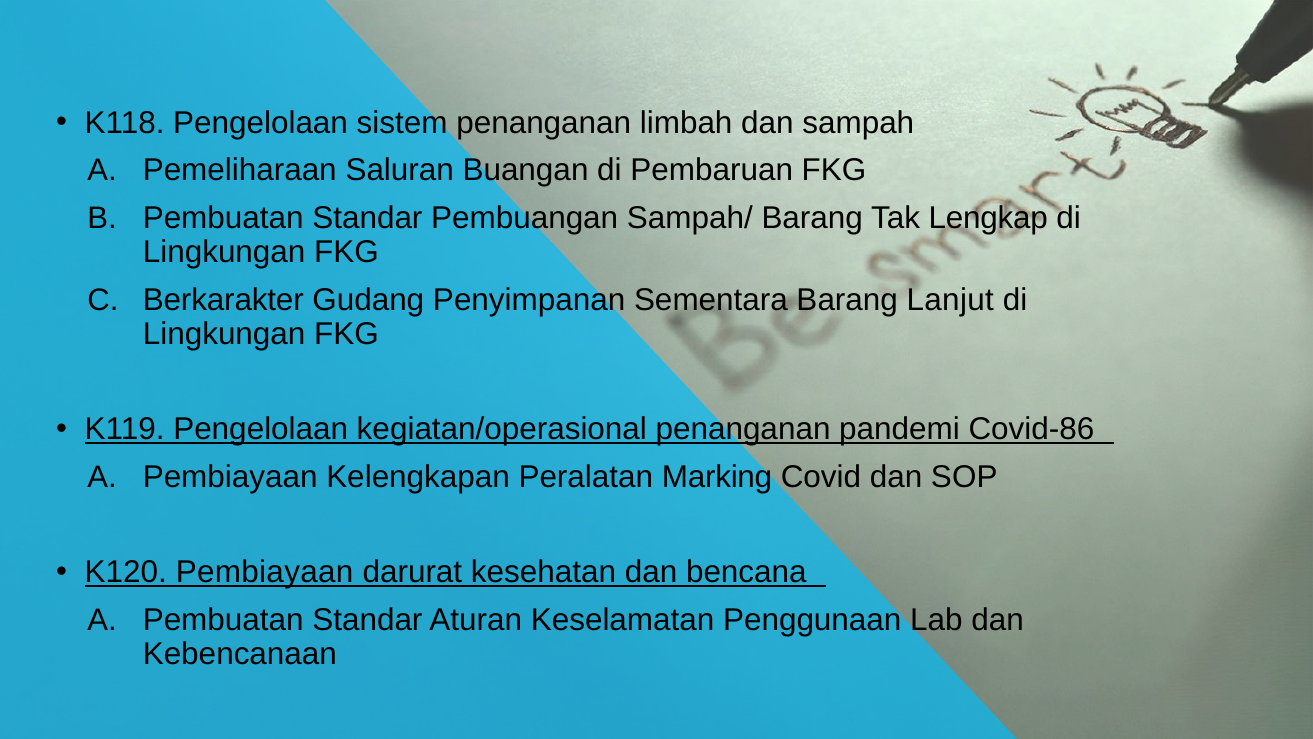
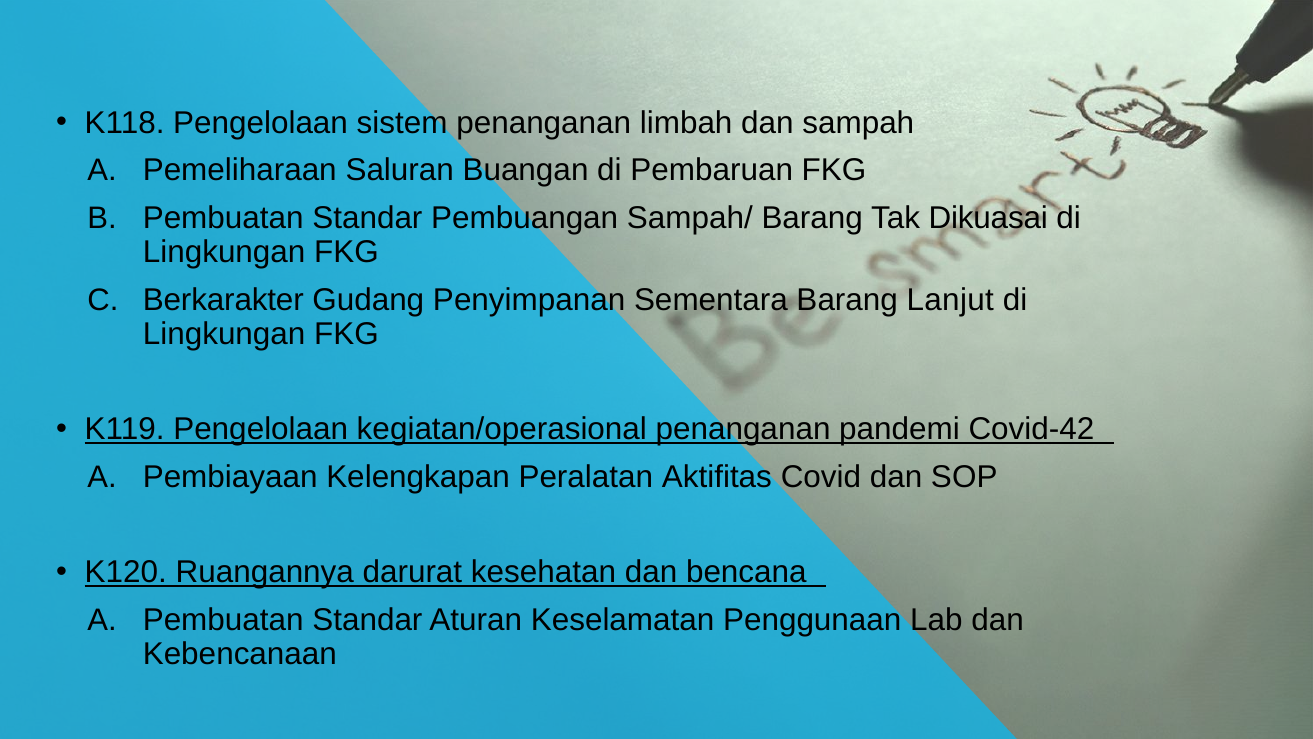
Lengkap: Lengkap -> Dikuasai (988, 218)
Covid-86: Covid-86 -> Covid-42 (1031, 429)
Marking: Marking -> Aktifitas (717, 477)
K120 Pembiayaan: Pembiayaan -> Ruangannya (265, 572)
